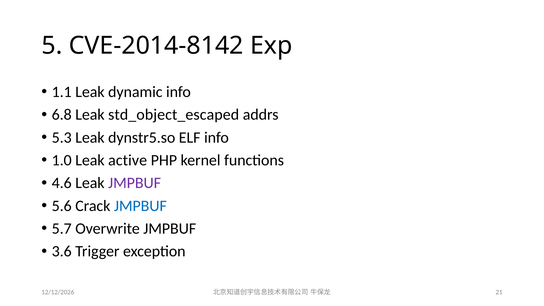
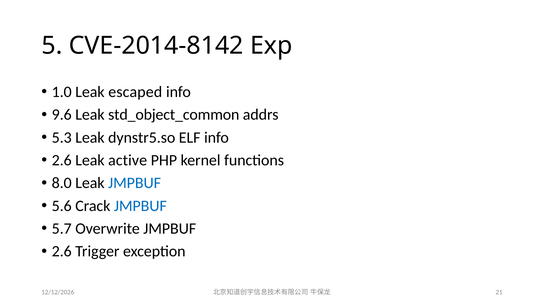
1.1: 1.1 -> 1.0 (62, 92)
dynamic: dynamic -> escaped (135, 92)
6.8: 6.8 -> 9.6 (62, 115)
std_object_escaped: std_object_escaped -> std_object_common (174, 115)
1.0: 1.0 -> 2.6 (62, 160)
4.6: 4.6 -> 8.0 (62, 183)
JMPBUF colour: purple -> blue (135, 183)
3.6: 3.6 -> 2.6 (62, 251)
